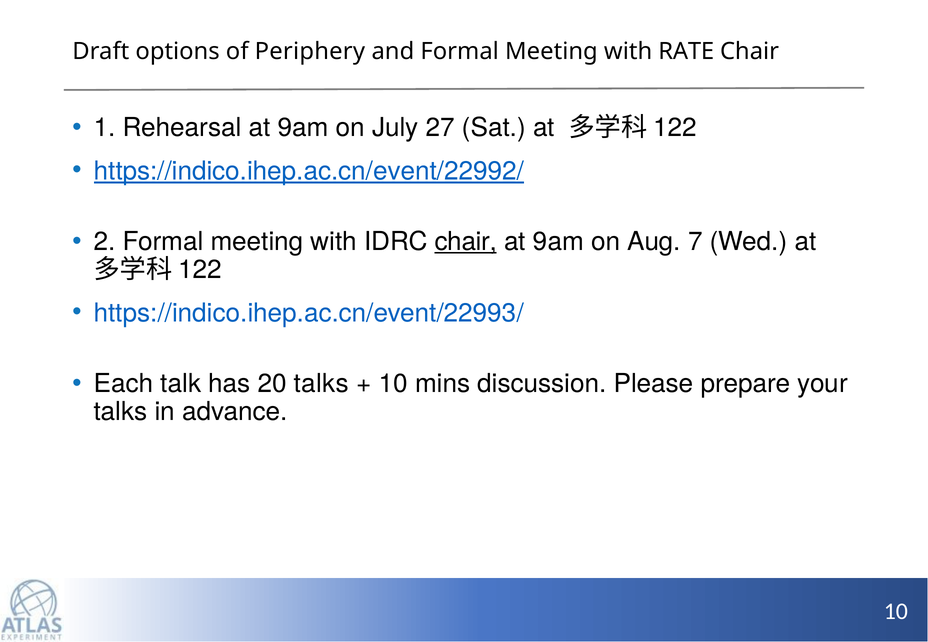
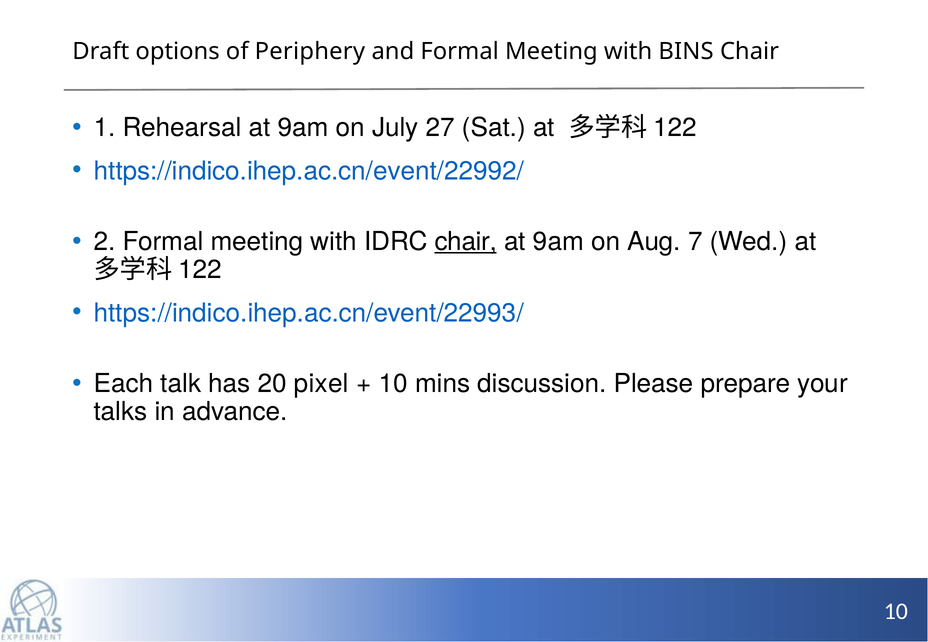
RATE: RATE -> BINS (686, 51)
https://indico.ihep.ac.cn/event/22992/ underline: present -> none (309, 171)
20 talks: talks -> pixel (321, 384)
